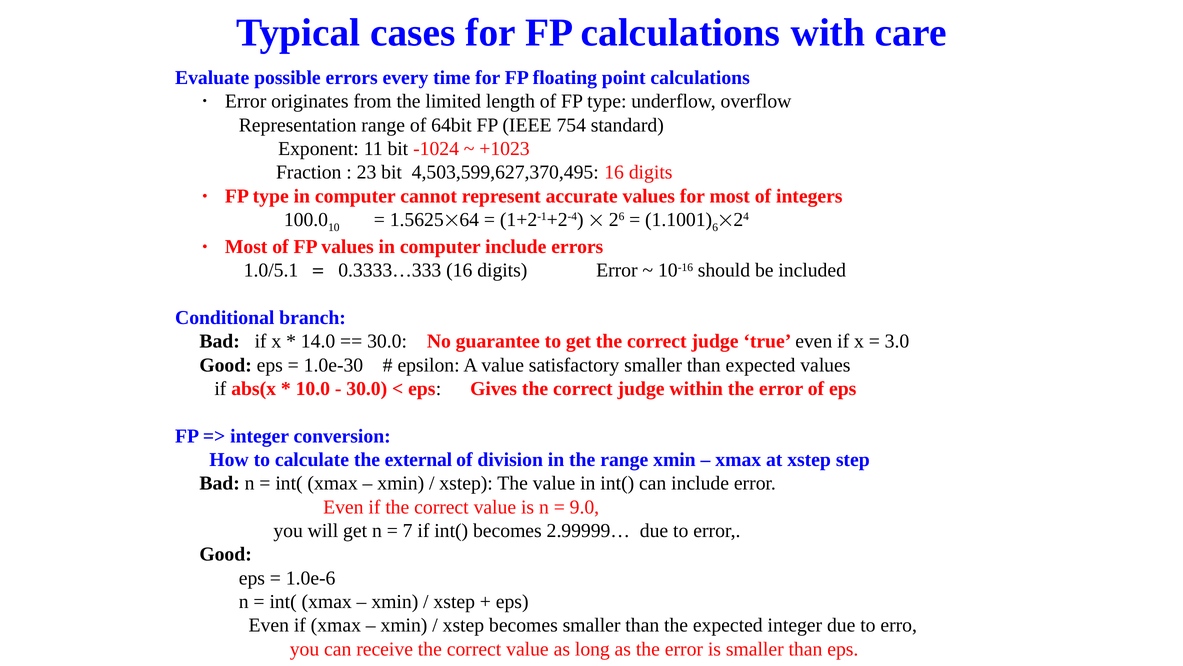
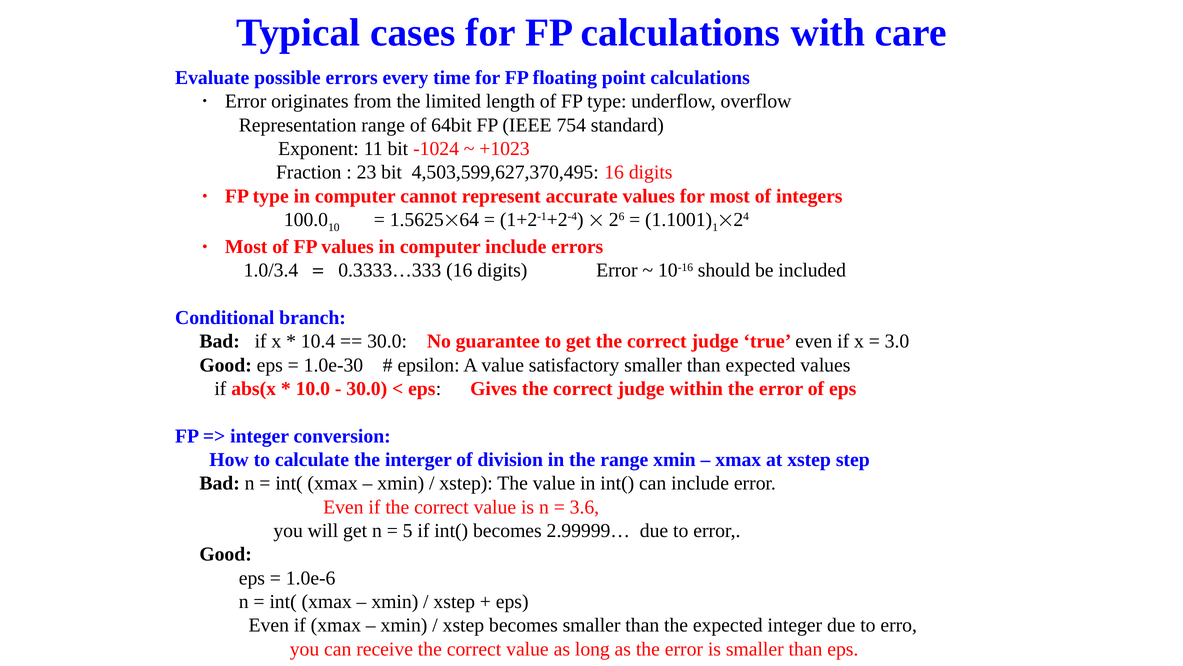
6: 6 -> 1 (715, 227)
1.0/5.1: 1.0/5.1 -> 1.0/3.4 (271, 270)
14.0: 14.0 -> 10.4 (318, 341)
external: external -> interger (418, 459)
9.0: 9.0 -> 3.6 (584, 507)
7: 7 -> 5 (408, 530)
